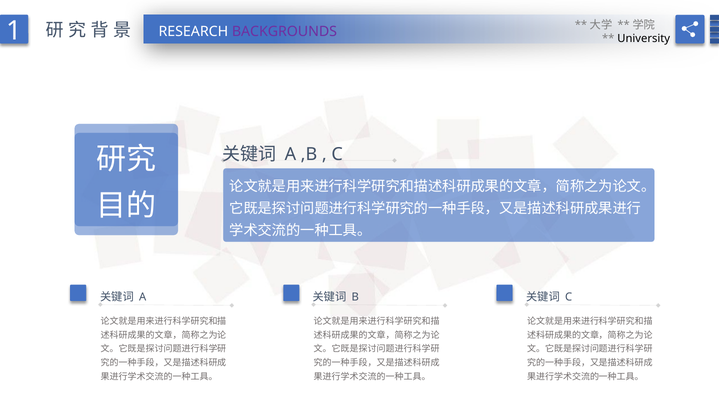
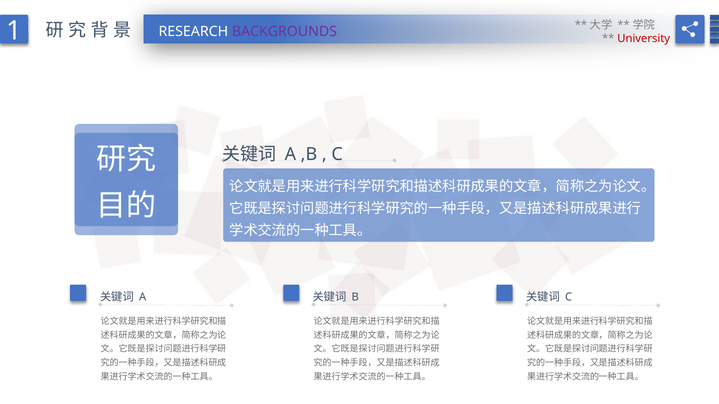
University colour: black -> red (644, 39)
